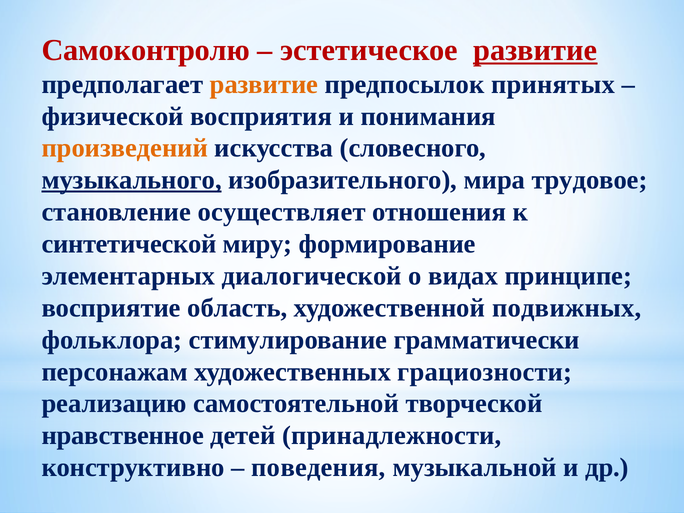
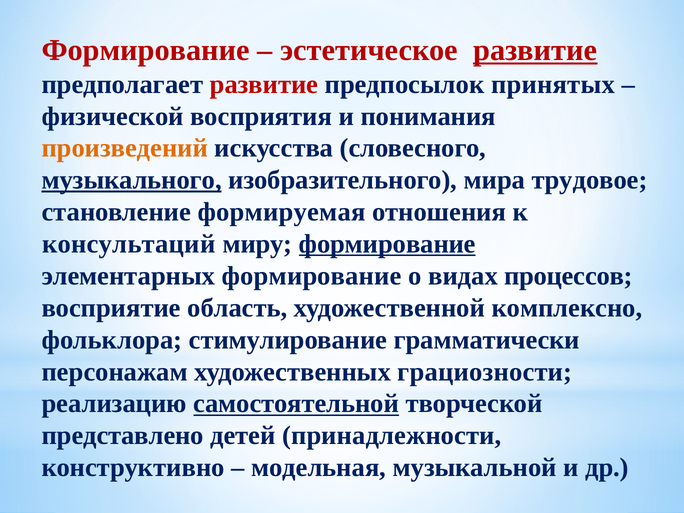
Самоконтролю: Самоконтролю -> Формирование (146, 50)
развитие colour: orange -> red (264, 84)
осуществляет: осуществляет -> формируемая (282, 212)
синтетической: синтетической -> консультаций (129, 244)
формирование underline: none -> present (387, 244)
элементарных диалогической: диалогической -> формирование (312, 276)
принципе: принципе -> процессов (568, 276)
подвижных: подвижных -> комплексно (567, 308)
самостоятельной underline: none -> present (296, 404)
нравственное: нравственное -> представлено (123, 436)
поведения: поведения -> модельная (319, 468)
